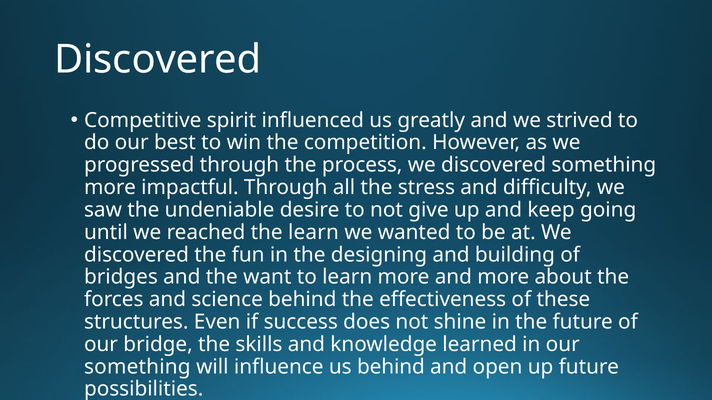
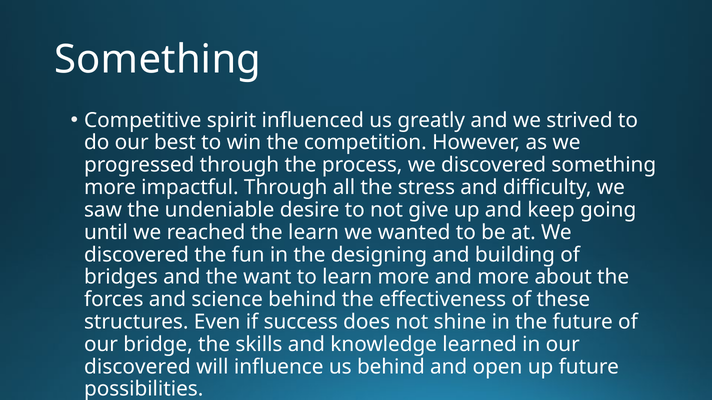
Discovered: Discovered -> Something (158, 60)
something: something -> discovered (137, 367)
